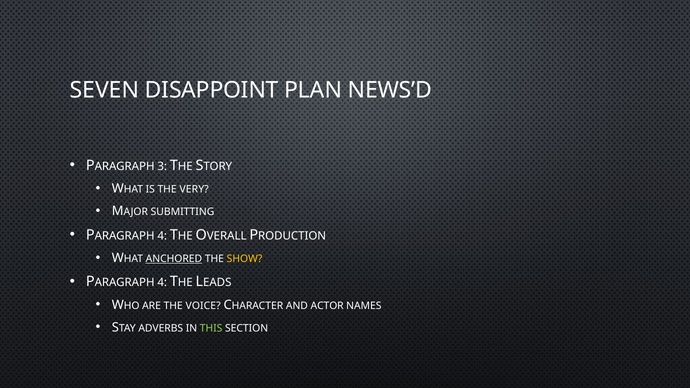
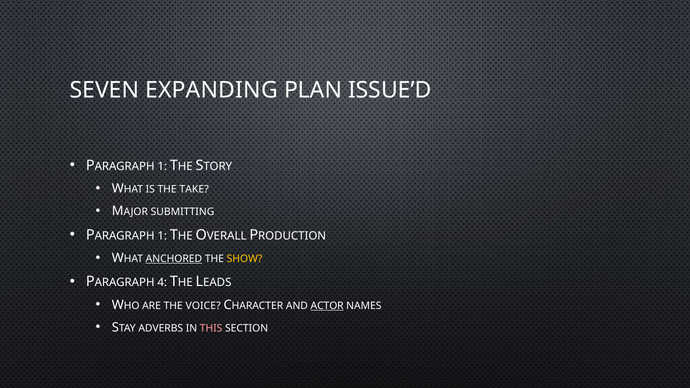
DISAPPOINT: DISAPPOINT -> EXPANDING (212, 90)
NEWS’D: NEWS’D -> ISSUE’D (390, 90)
3: 3 -> 1 (162, 167)
VERY: VERY -> TAKE (194, 190)
4: 4 -> 1 (162, 236)
ACTOR underline: none -> present (327, 306)
THIS colour: light green -> pink (211, 328)
